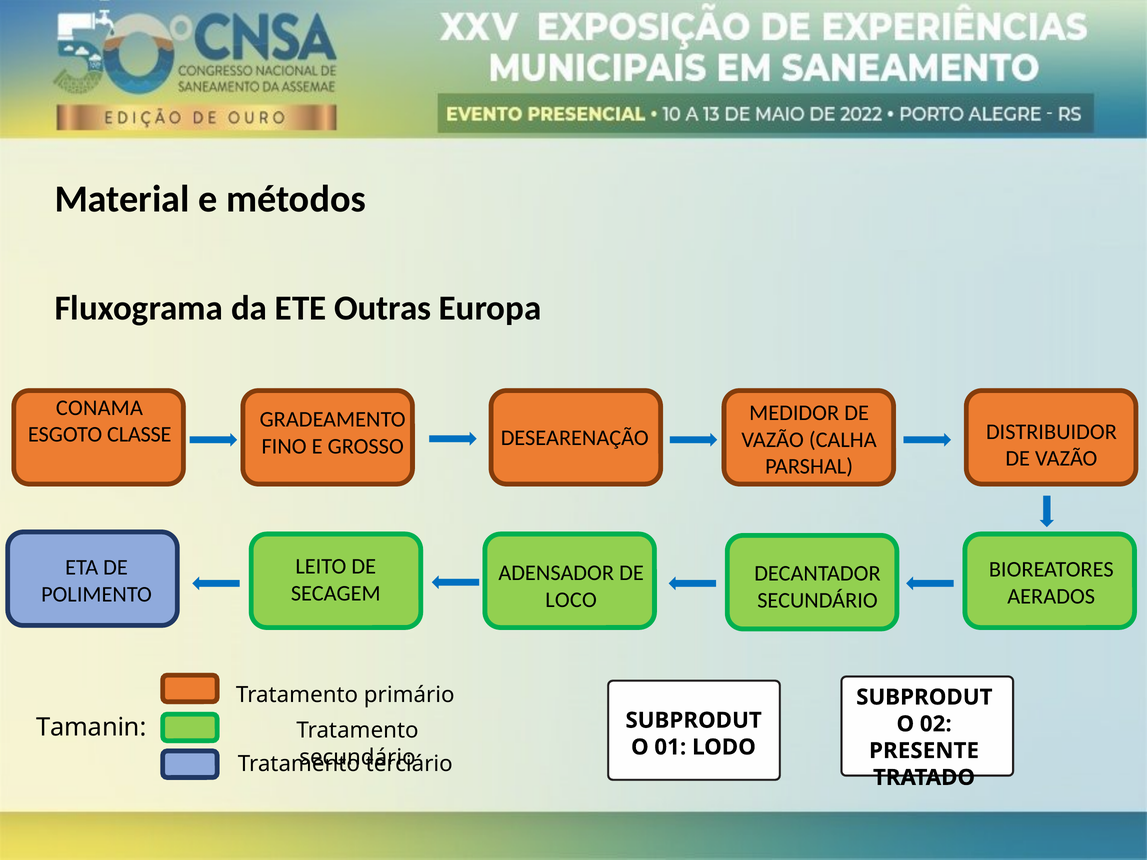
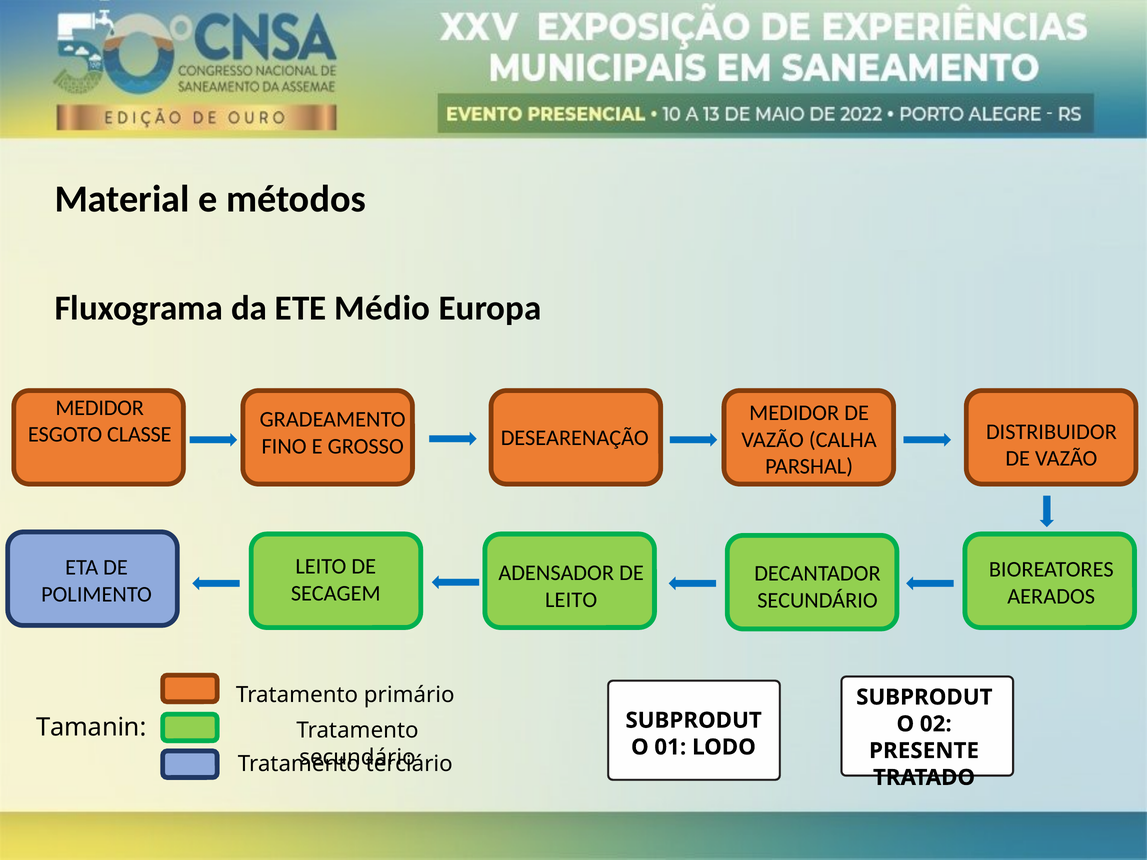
Outras: Outras -> Médio (382, 308)
CONAMA: CONAMA -> MEDIDOR (100, 408)
LOCO: LOCO -> LEITO (571, 600)
